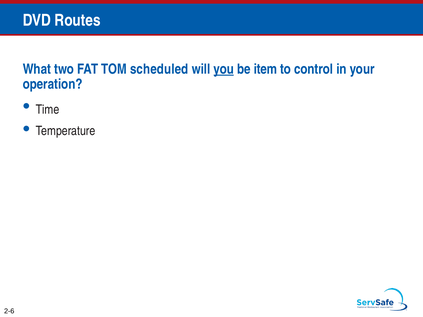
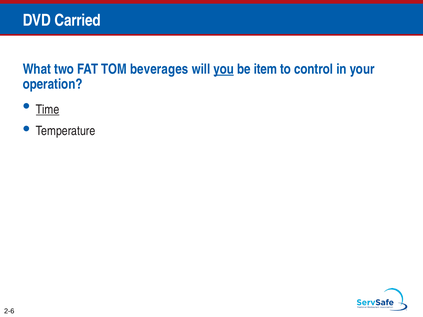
Routes: Routes -> Carried (78, 21)
scheduled: scheduled -> beverages (159, 69)
Time underline: none -> present (48, 110)
